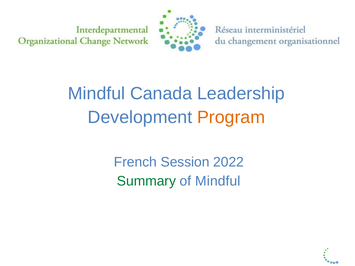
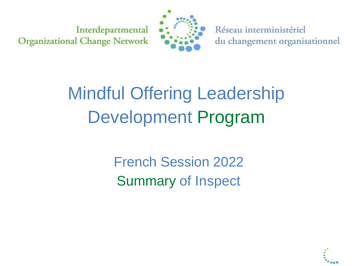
Canada: Canada -> Offering (161, 94)
Program colour: orange -> green (231, 117)
of Mindful: Mindful -> Inspect (218, 181)
